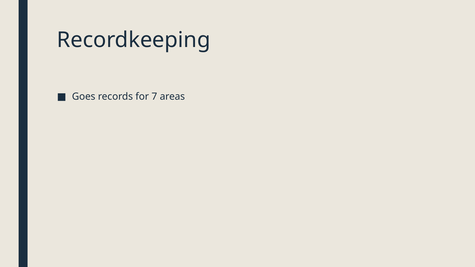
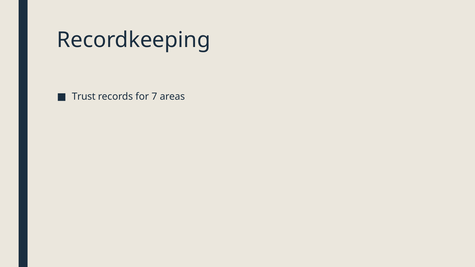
Goes: Goes -> Trust (84, 97)
